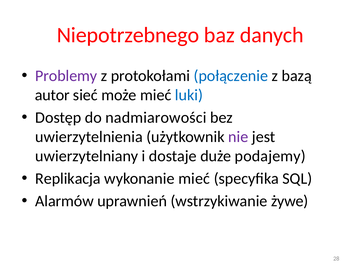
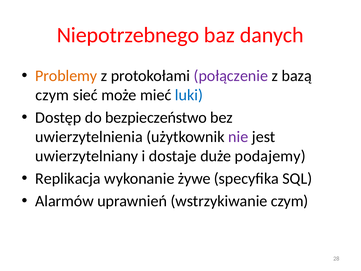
Problemy colour: purple -> orange (66, 76)
połączenie colour: blue -> purple (231, 76)
autor: autor -> czym (52, 95)
nadmiarowości: nadmiarowości -> bezpieczeństwo (156, 117)
wykonanie mieć: mieć -> żywe (194, 178)
wstrzykiwanie żywe: żywe -> czym (290, 201)
